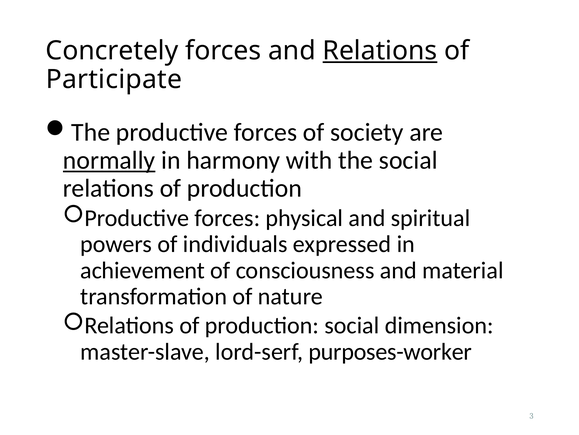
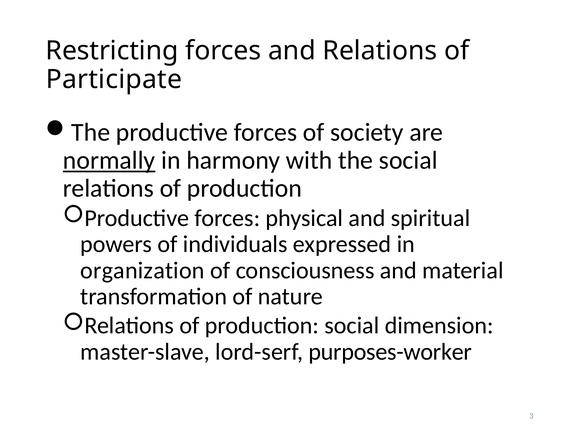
Concretely: Concretely -> Restricting (112, 51)
Relations underline: present -> none (380, 51)
achievement: achievement -> organization (142, 270)
